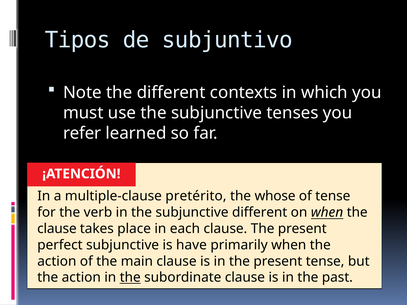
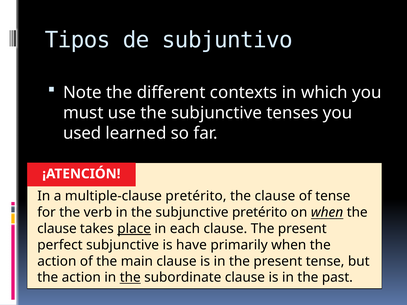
refer: refer -> used (82, 133)
whose: whose -> clause (275, 196)
subjunctive different: different -> pretérito (260, 213)
place underline: none -> present (134, 229)
